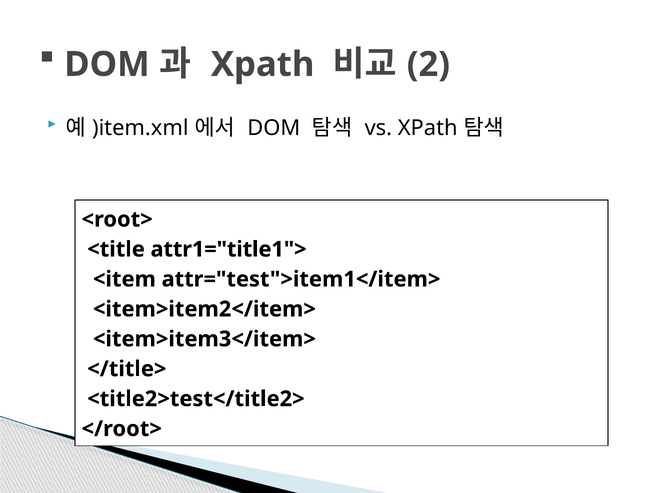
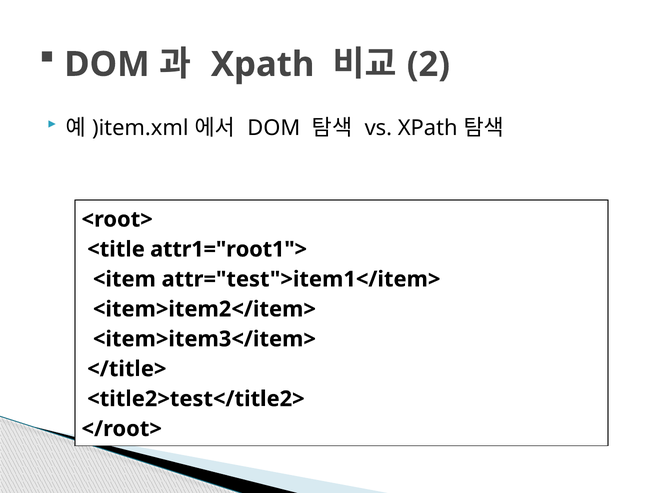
attr1="title1">: attr1="title1"> -> attr1="root1"> (229, 249)
